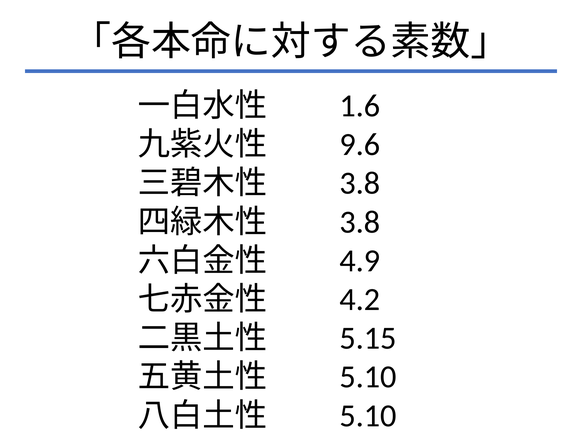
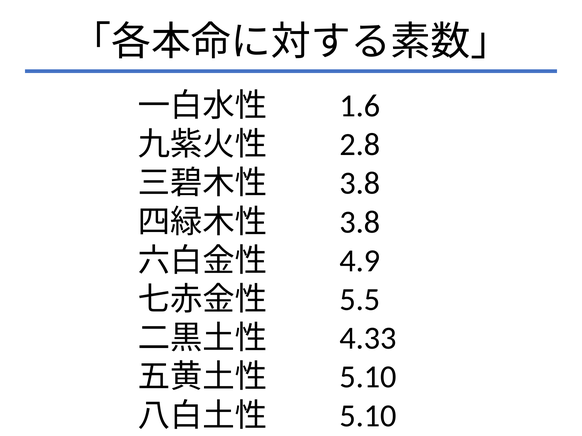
9.6: 9.6 -> 2.8 (360, 145)
4.2: 4.2 -> 5.5 (360, 300)
5.15: 5.15 -> 4.33 (368, 339)
